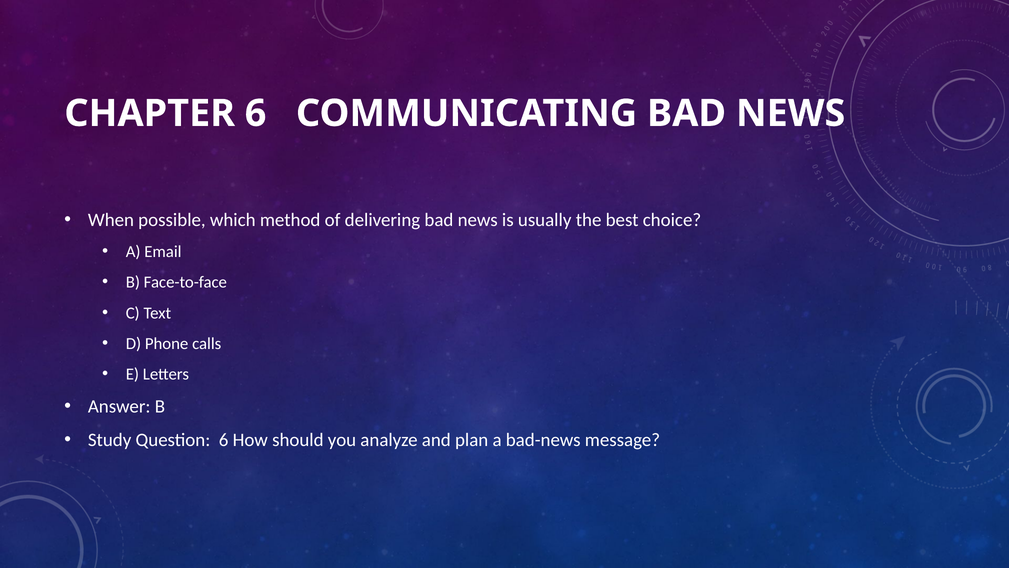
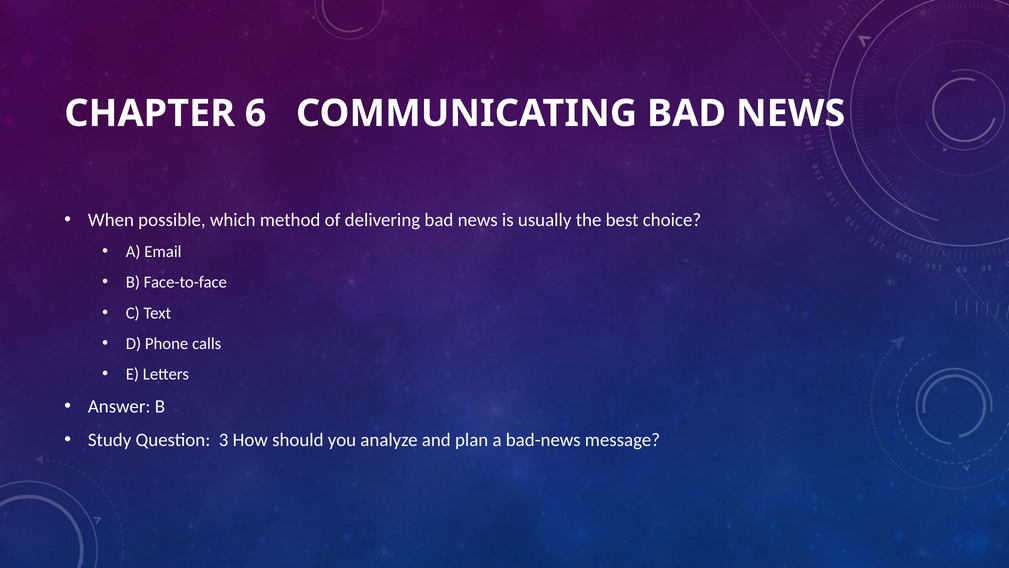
Question 6: 6 -> 3 (224, 439)
